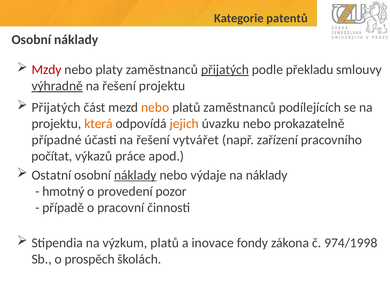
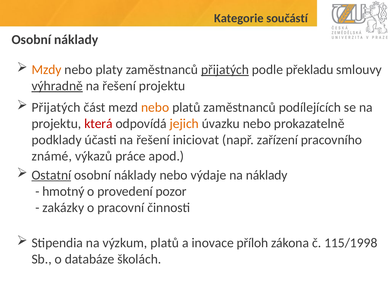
patentů: patentů -> součástí (287, 18)
Mzdy colour: red -> orange (47, 70)
která colour: orange -> red (98, 123)
případné: případné -> podklady (57, 140)
vytvářet: vytvářet -> iniciovat (196, 140)
počítat: počítat -> známé (52, 156)
Ostatní underline: none -> present (51, 175)
náklady underline: present -> none (135, 175)
případě: případě -> zakázky (63, 207)
fondy: fondy -> příloh (252, 242)
974/1998: 974/1998 -> 115/1998 (351, 242)
prospěch: prospěch -> databáze (90, 259)
